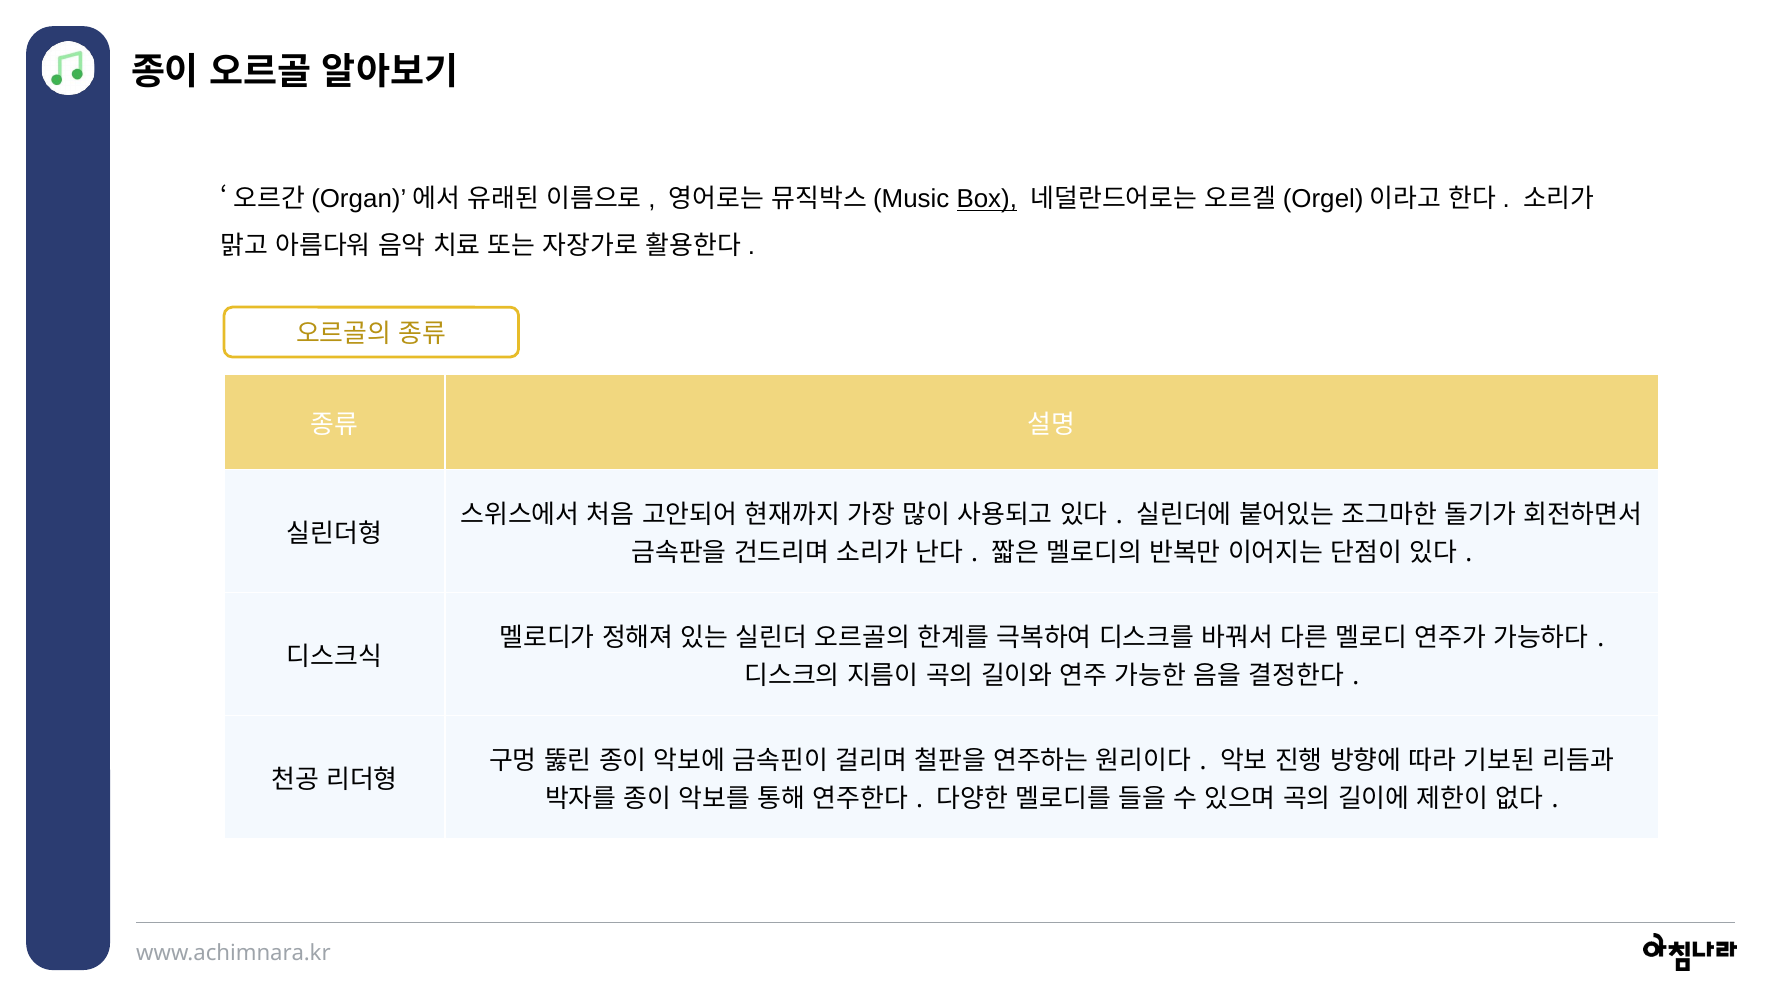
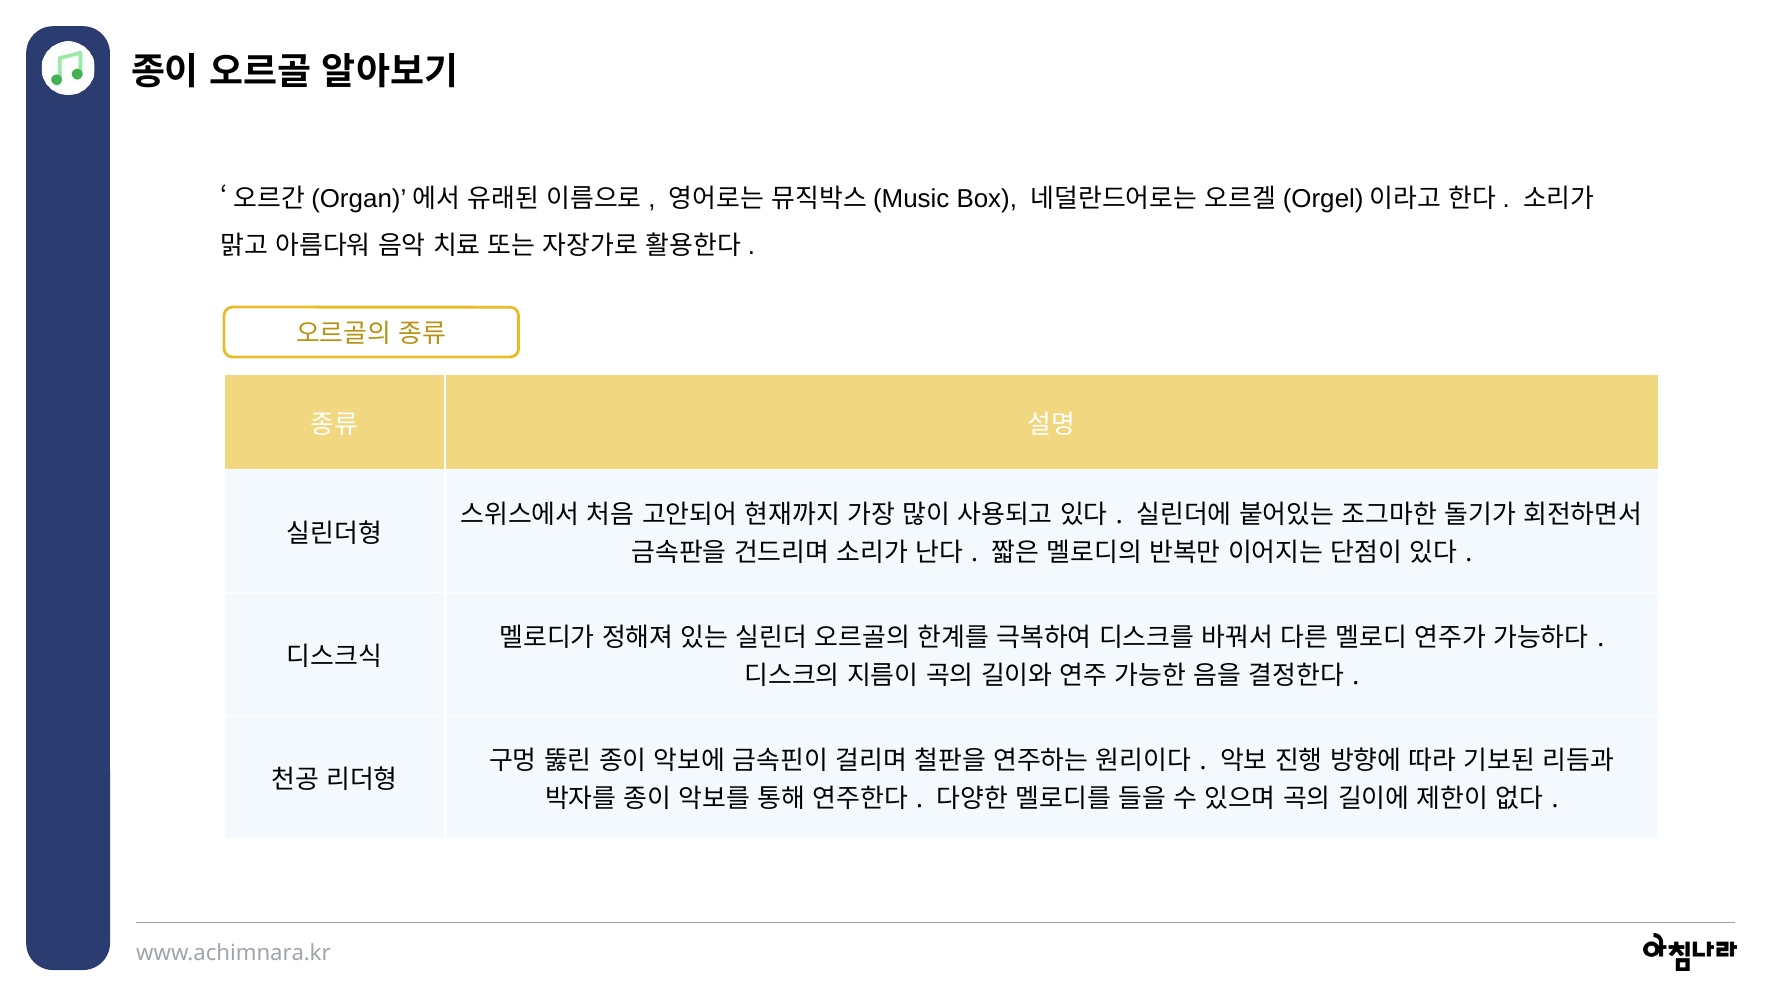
Box underline: present -> none (987, 199)
